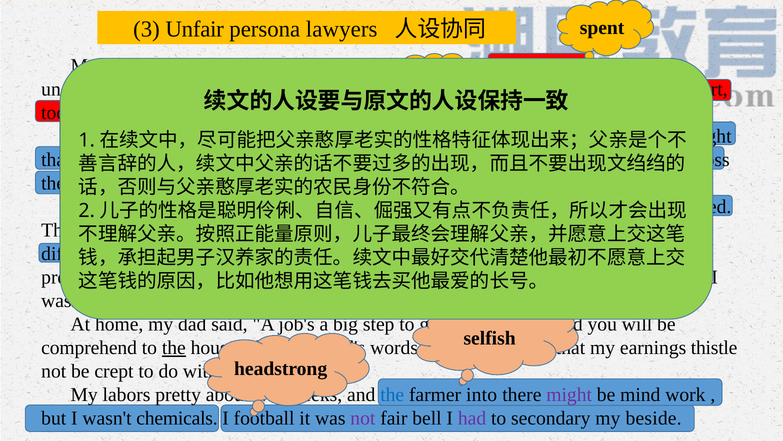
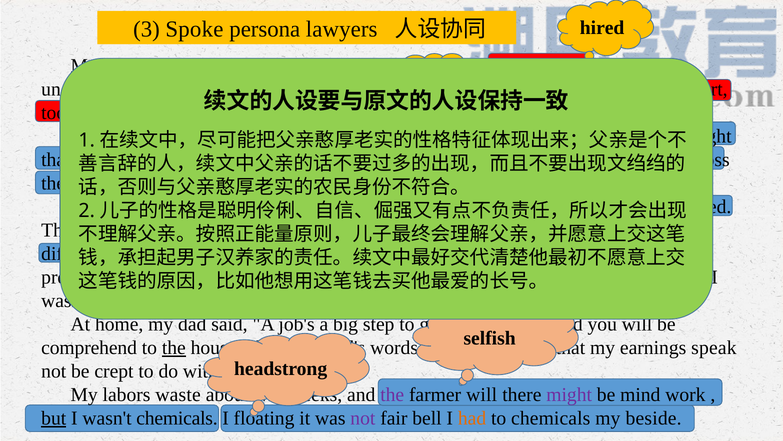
Unfair: Unfair -> Spoke (194, 29)
spent: spent -> hired (602, 28)
earnings thistle: thistle -> speak (714, 347)
labors pretty: pretty -> waste (178, 394)
the colour: blue -> purple (392, 394)
farmer into: into -> will (482, 394)
but underline: none -> present (54, 418)
football: football -> floating (264, 418)
had colour: purple -> orange (472, 418)
to secondary: secondary -> chemicals (551, 418)
